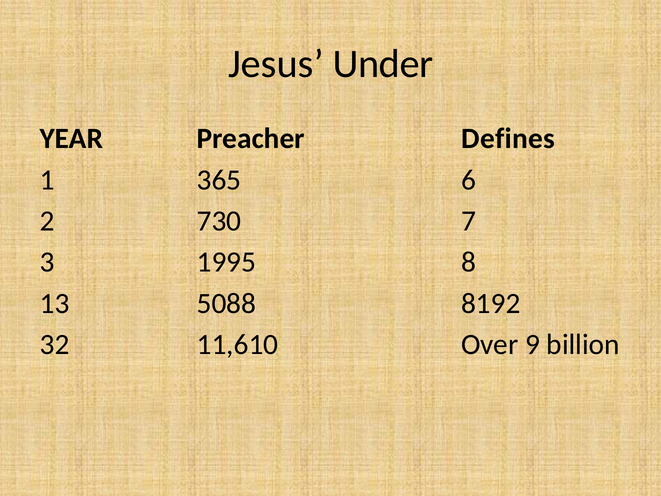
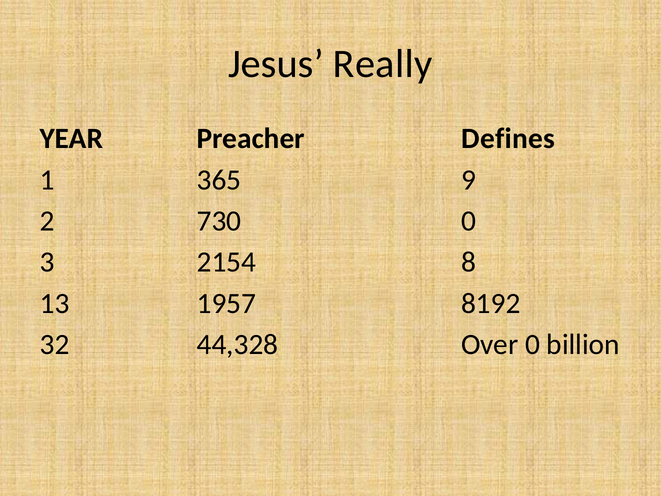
Under: Under -> Really (383, 64)
6: 6 -> 9 (468, 180)
730 7: 7 -> 0 (468, 221)
1995: 1995 -> 2154 (226, 262)
5088: 5088 -> 1957 (226, 303)
11,610: 11,610 -> 44,328 (238, 344)
Over 9: 9 -> 0 (532, 344)
